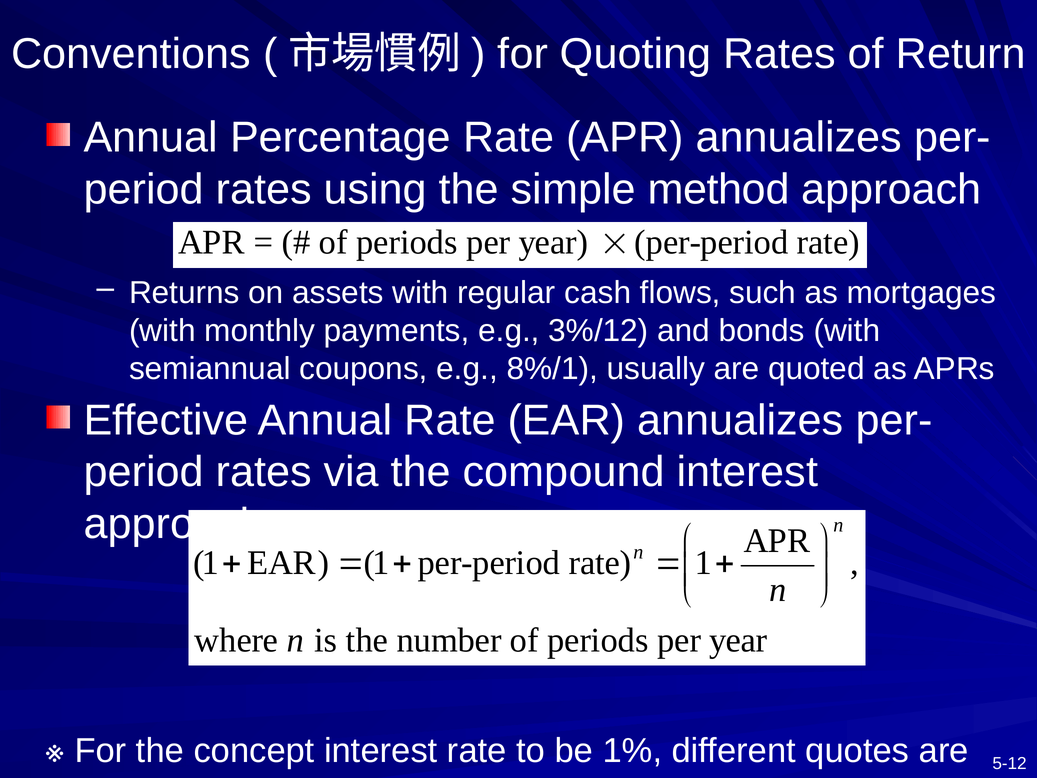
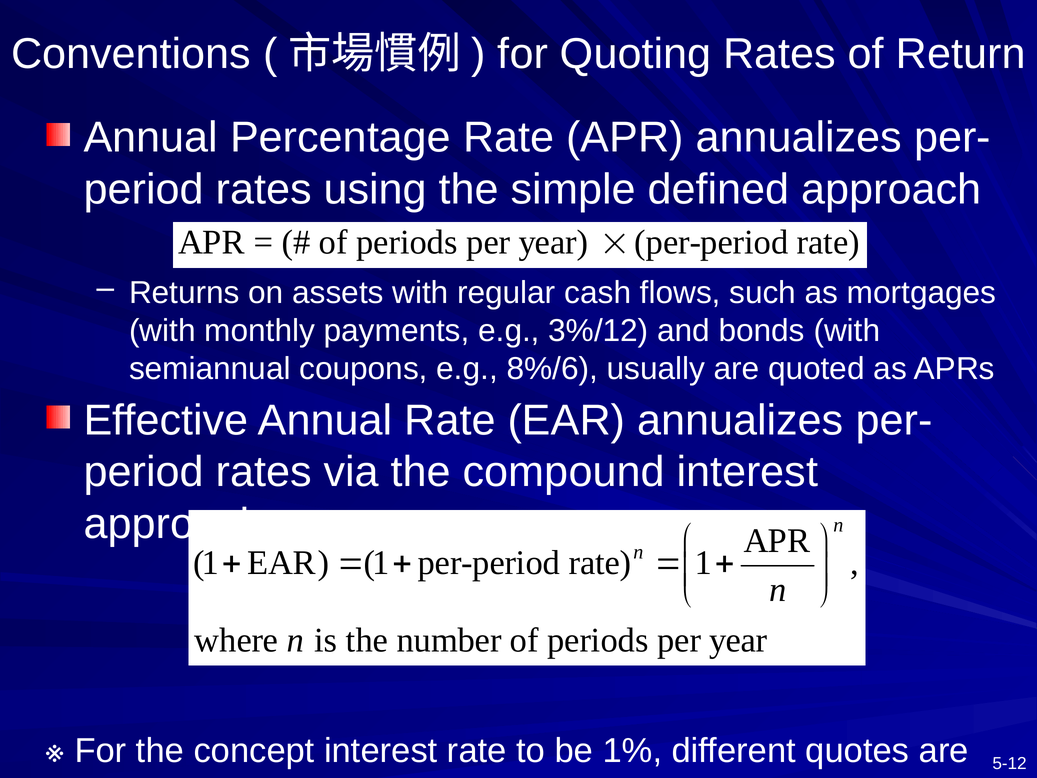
method: method -> defined (718, 190)
8%/1: 8%/1 -> 8%/6 (552, 369)
